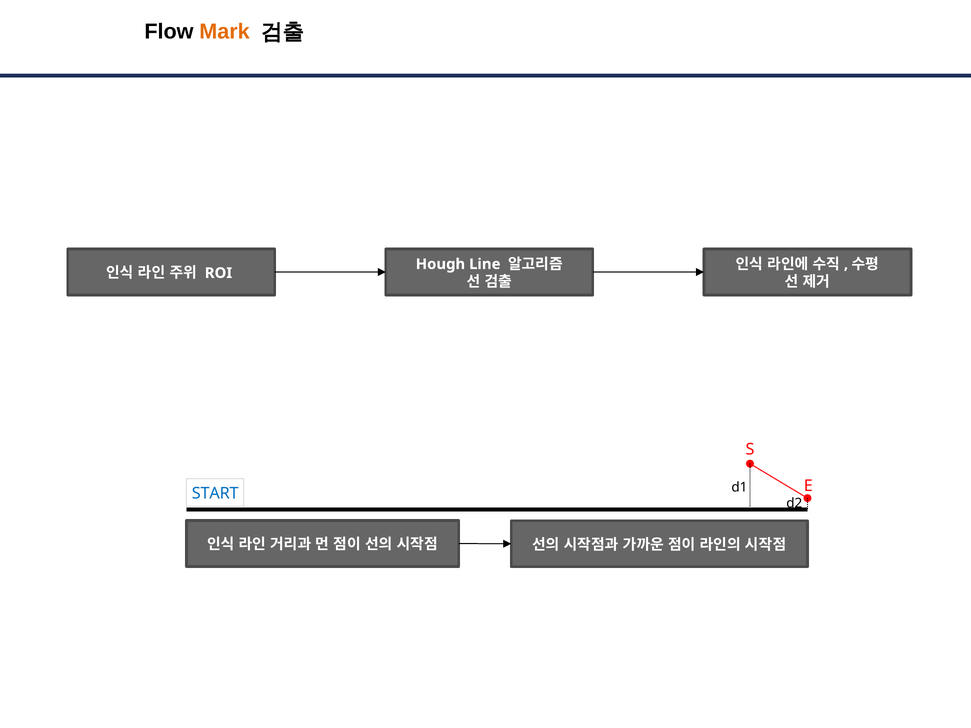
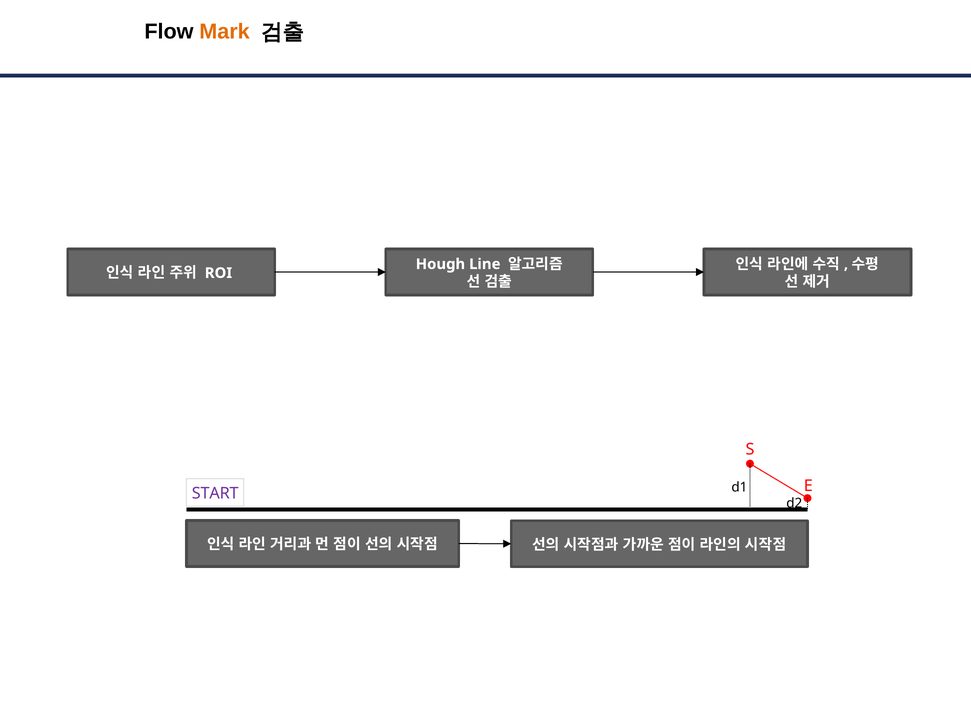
START colour: blue -> purple (215, 494)
